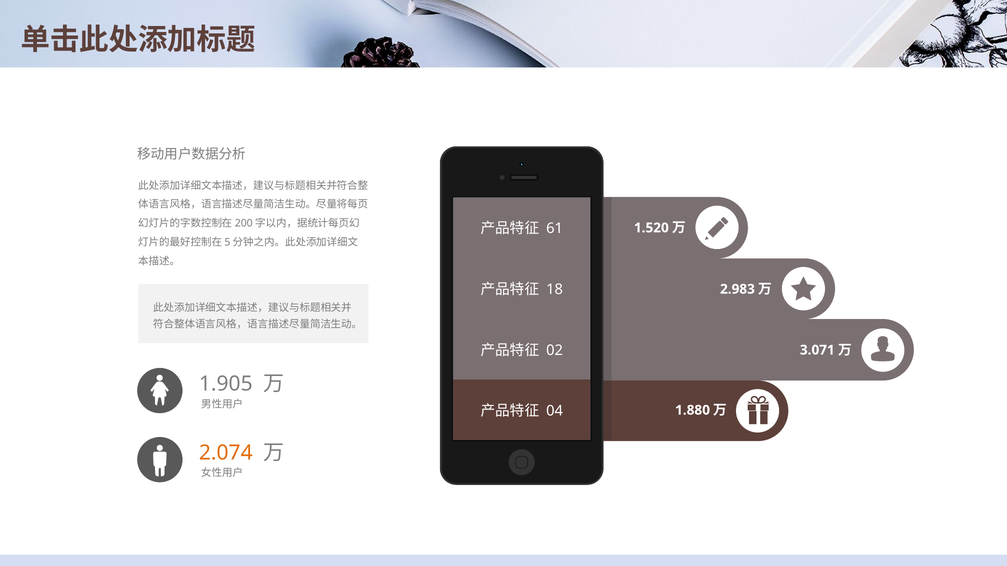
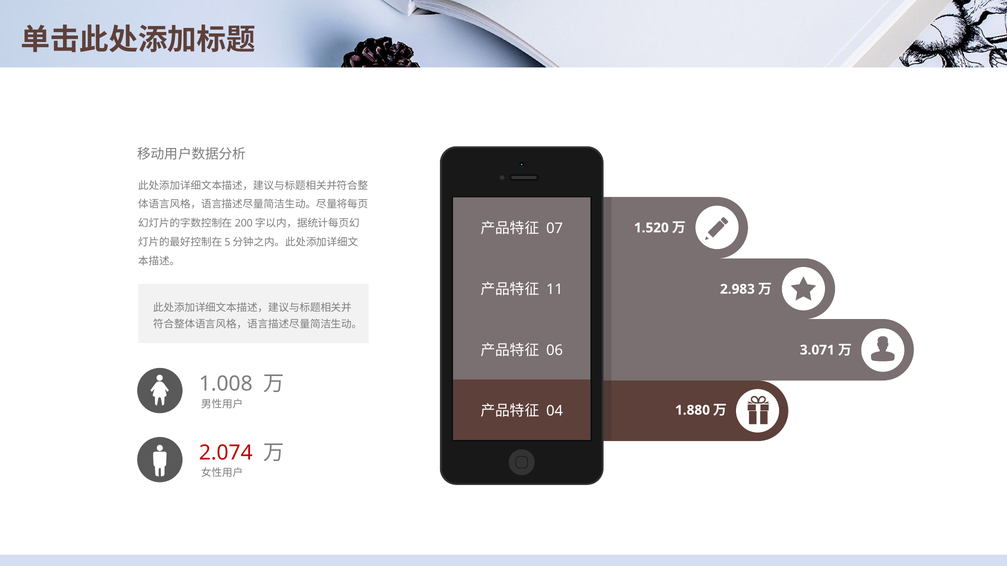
61: 61 -> 07 (555, 229)
18: 18 -> 11 (555, 290)
02: 02 -> 06 (555, 351)
1.905: 1.905 -> 1.008 (226, 384)
2.074 colour: orange -> red (226, 453)
